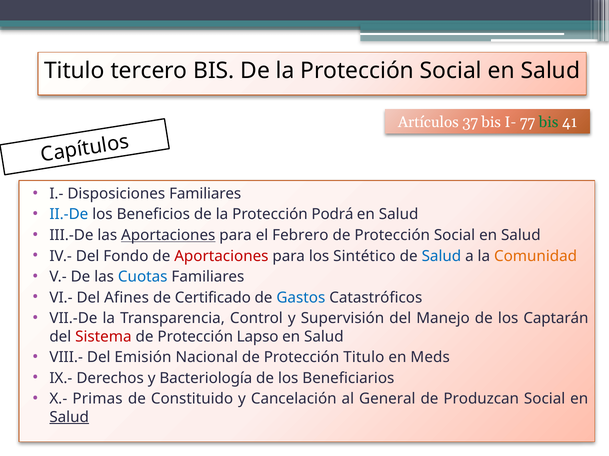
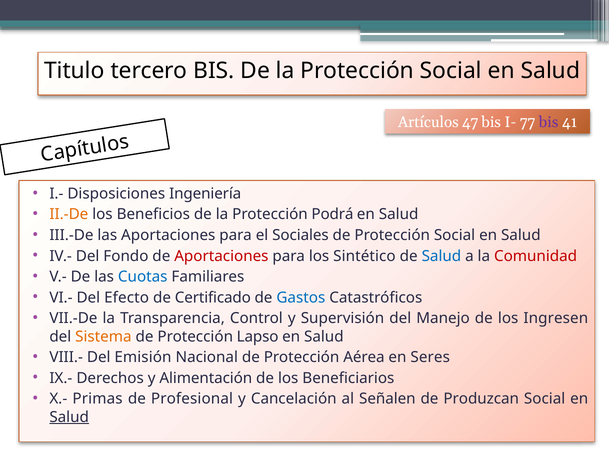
37: 37 -> 47 (470, 123)
bis colour: green -> purple (549, 123)
Disposiciones Familiares: Familiares -> Ingeniería (205, 194)
II.-De colour: blue -> orange (69, 215)
Aportaciones underline: present -> none (168, 236)
Febrero: Febrero -> Sociales (300, 236)
Comunidad colour: orange -> red (536, 256)
Afines: Afines -> Efecto (127, 298)
Captarán: Captarán -> Ingresen (556, 319)
Sistema colour: red -> orange (103, 337)
Protección Titulo: Titulo -> Aérea (364, 358)
Meds: Meds -> Seres (430, 358)
Bacteriología: Bacteriología -> Alimentación (206, 379)
Constituido: Constituido -> Profesional (192, 400)
General: General -> Señalen (387, 400)
